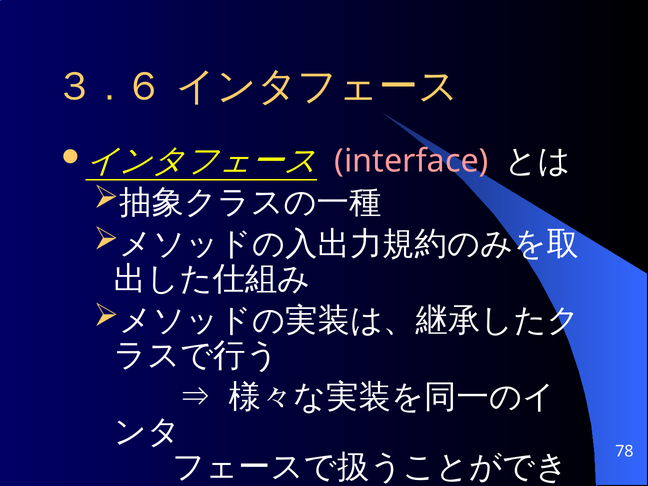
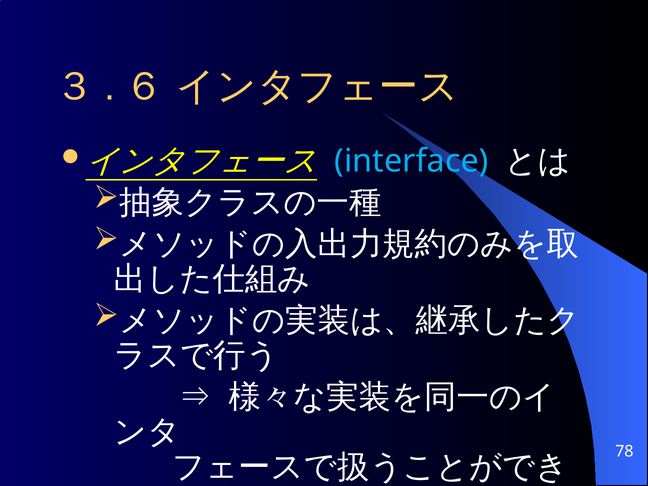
interface colour: pink -> light blue (411, 161)
